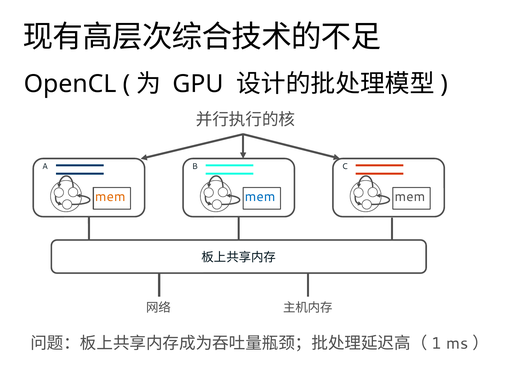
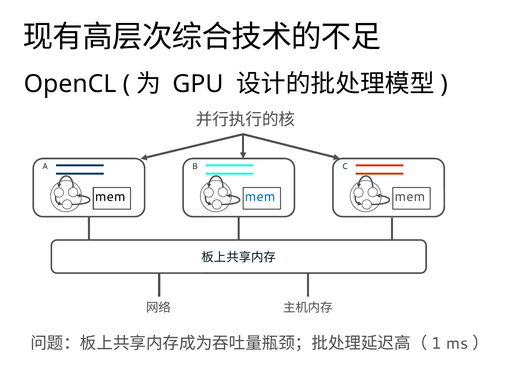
mem colour: orange -> black (110, 196)
